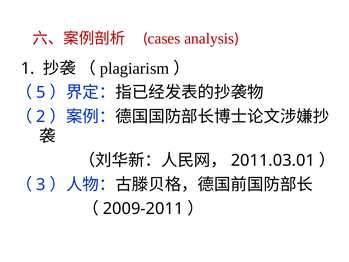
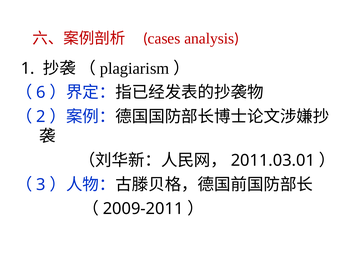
5: 5 -> 6 (41, 92)
